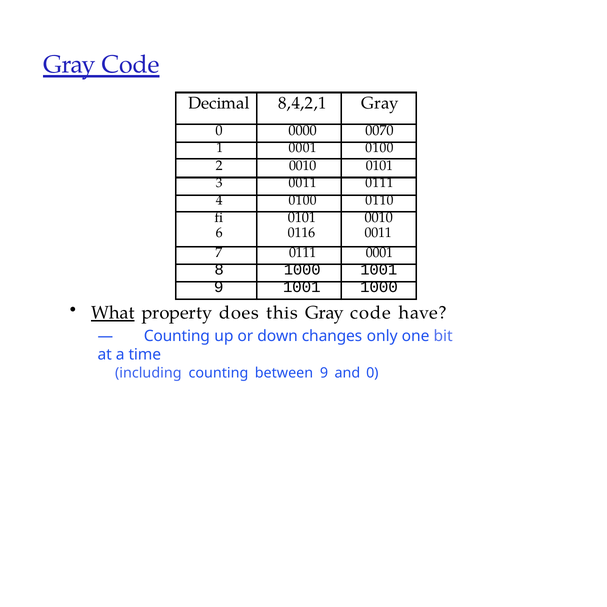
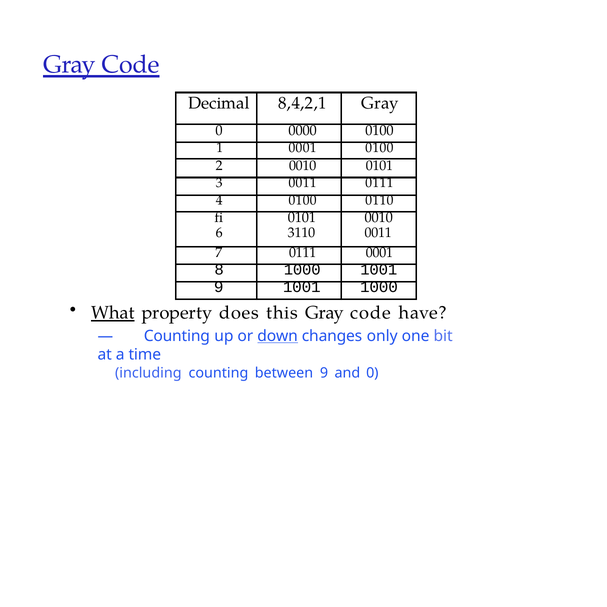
0000 0070: 0070 -> 0100 (379, 130)
0116: 0116 -> 3110 (301, 233)
down underline: none -> present (278, 336)
